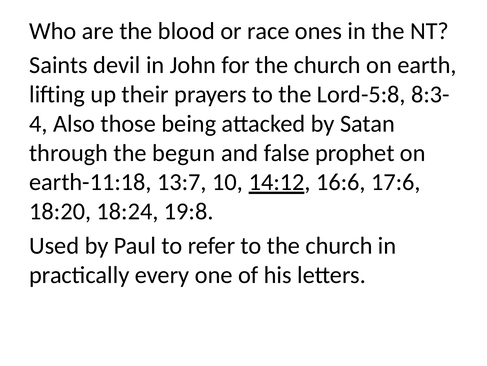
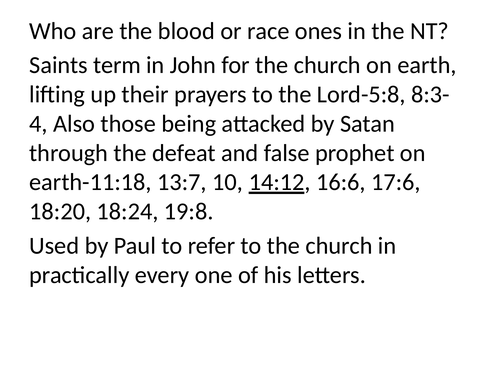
devil: devil -> term (117, 65)
begun: begun -> defeat (184, 153)
